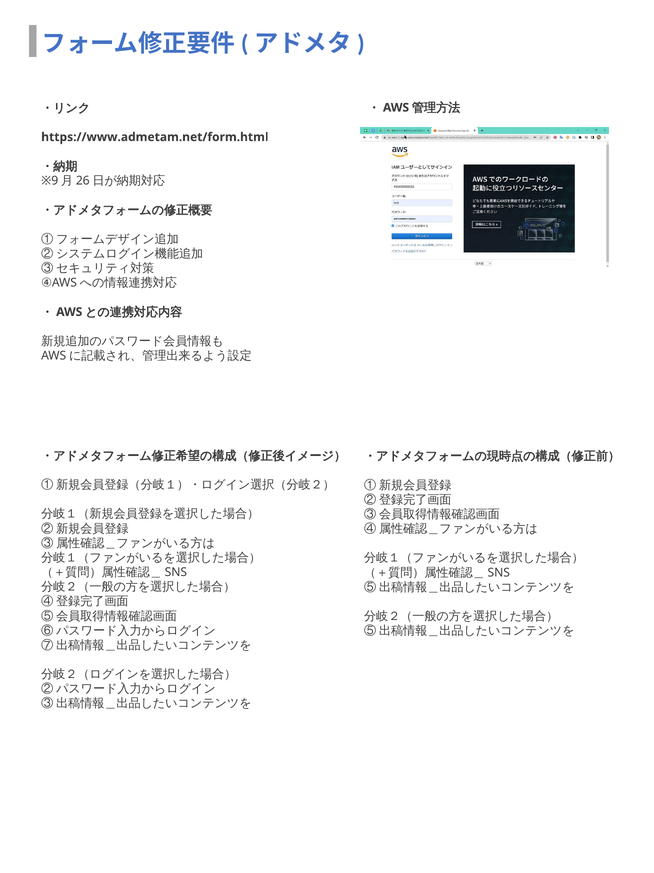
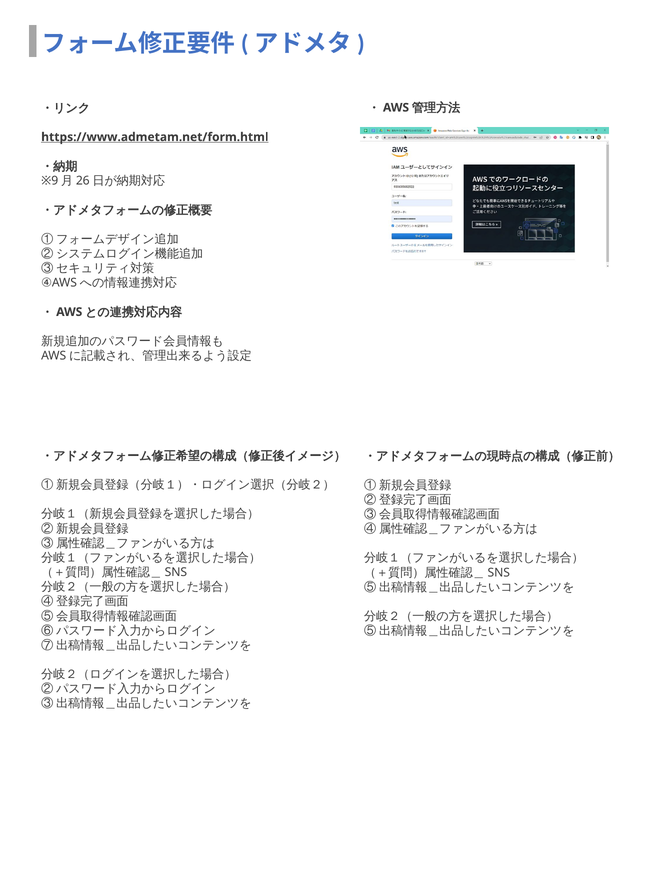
https://www.admetam.net/form.html underline: none -> present (155, 137)
